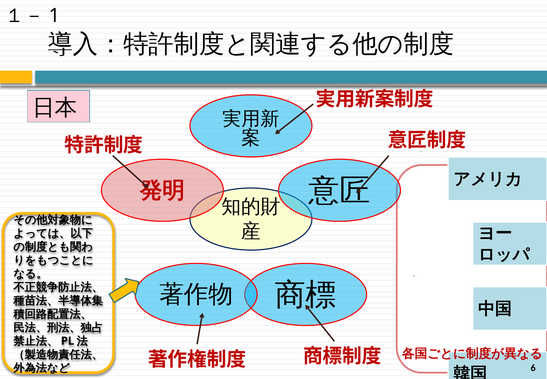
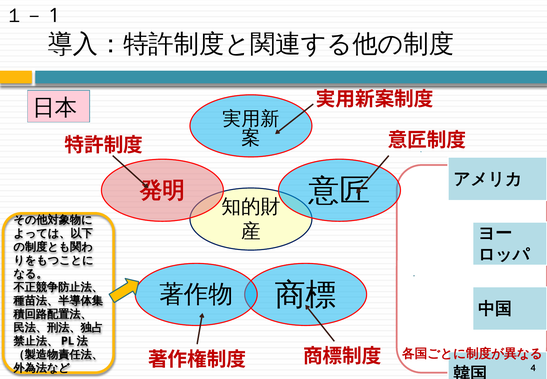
6: 6 -> 4 (533, 367)
